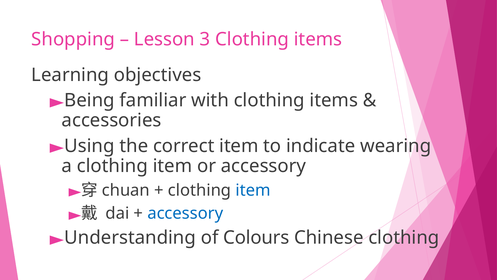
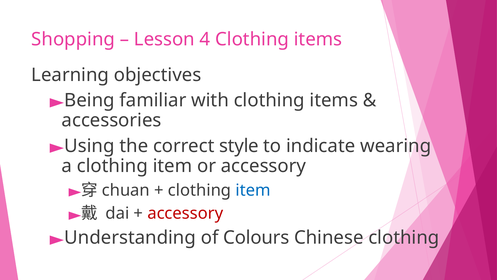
3: 3 -> 4 (205, 39)
correct item: item -> style (239, 146)
accessory colour: blue -> red (185, 213)
